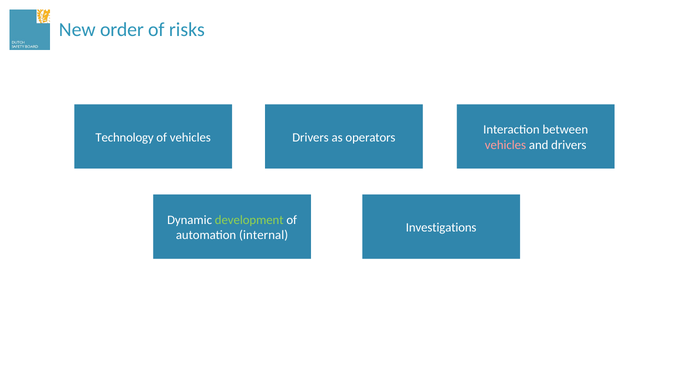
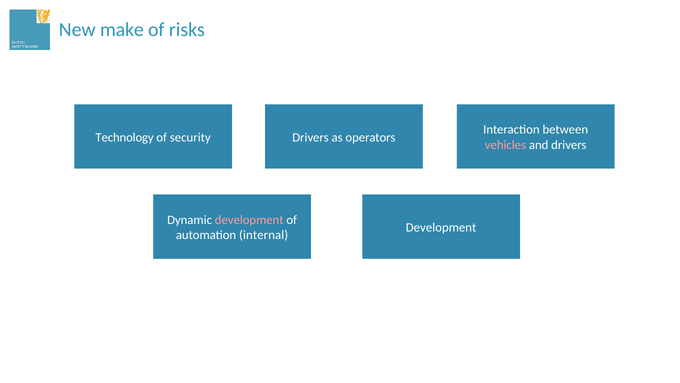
order: order -> make (122, 30)
of vehicles: vehicles -> security (190, 137)
development colour: light green -> pink (249, 220)
Investigations: Investigations -> Development (441, 227)
